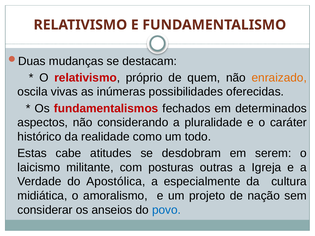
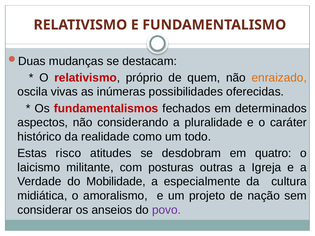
cabe: cabe -> risco (68, 153)
serem: serem -> quatro (273, 153)
Apostólica: Apostólica -> Mobilidade (116, 182)
povo colour: blue -> purple (166, 210)
